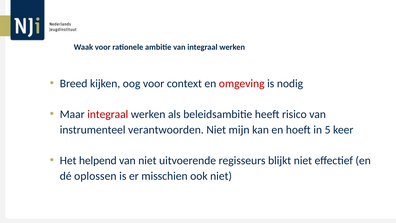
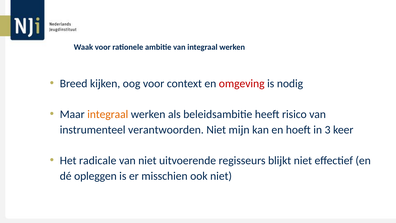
integraal colour: red -> orange (108, 114)
5: 5 -> 3 (328, 130)
helpend: helpend -> radicale (98, 160)
oplossen: oplossen -> opleggen (95, 176)
